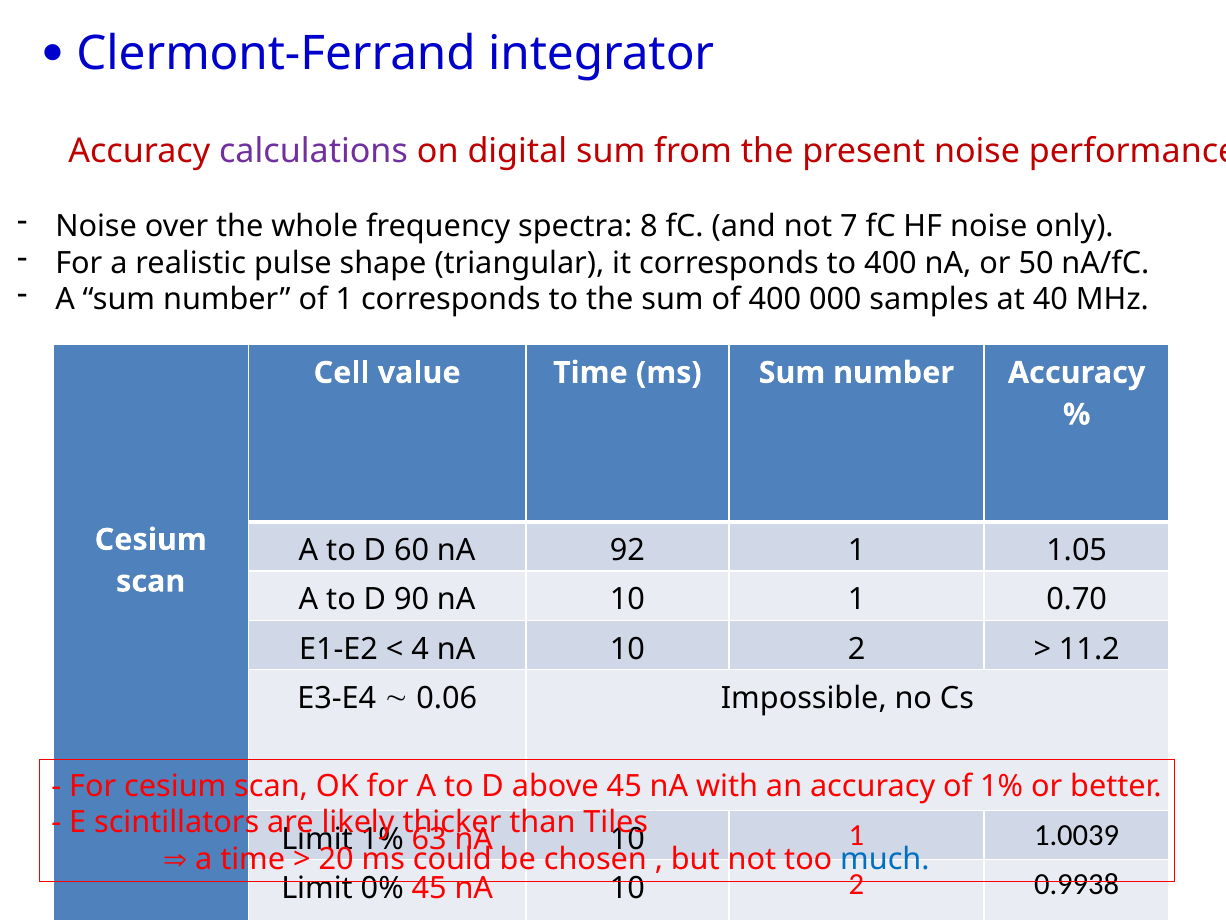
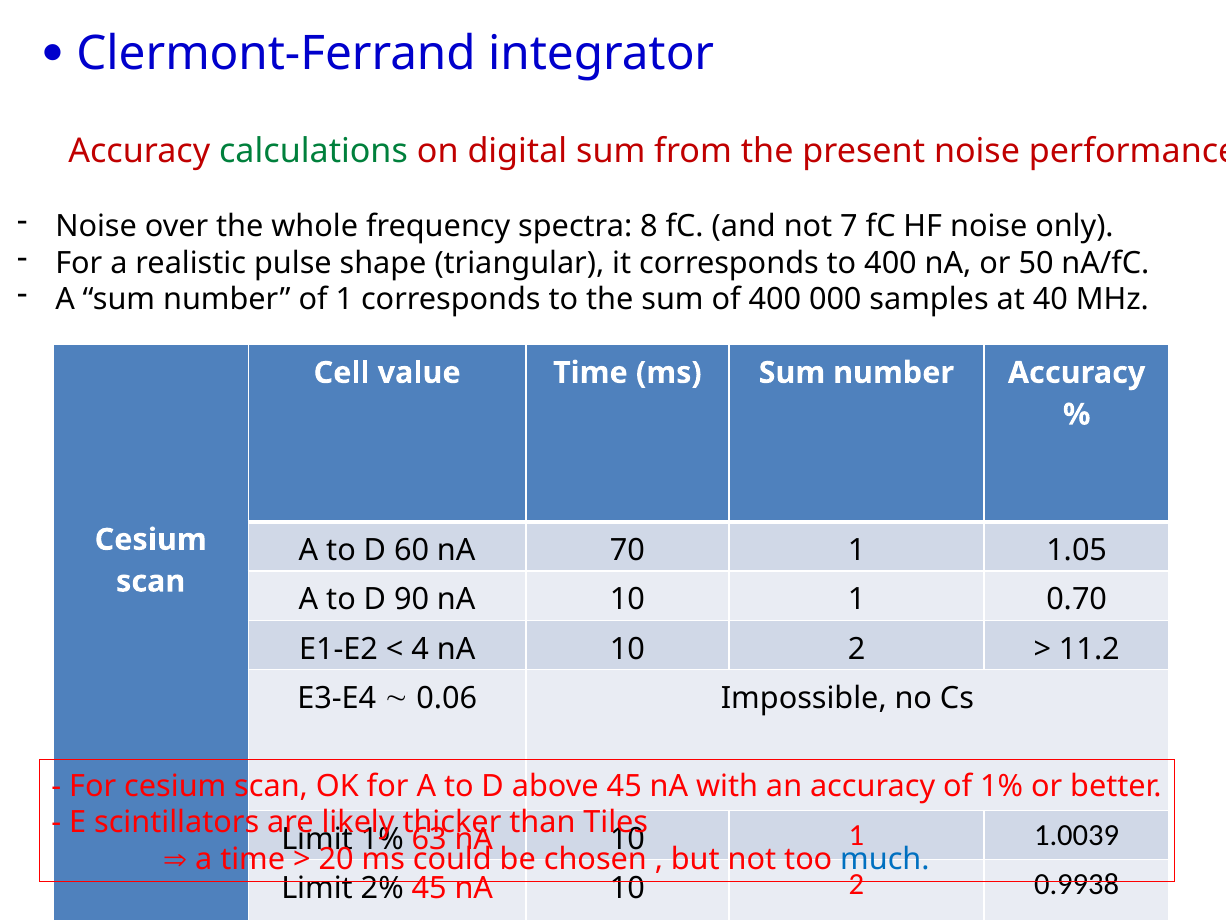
calculations colour: purple -> green (313, 151)
92: 92 -> 70 (627, 550)
0%: 0% -> 2% (382, 888)
